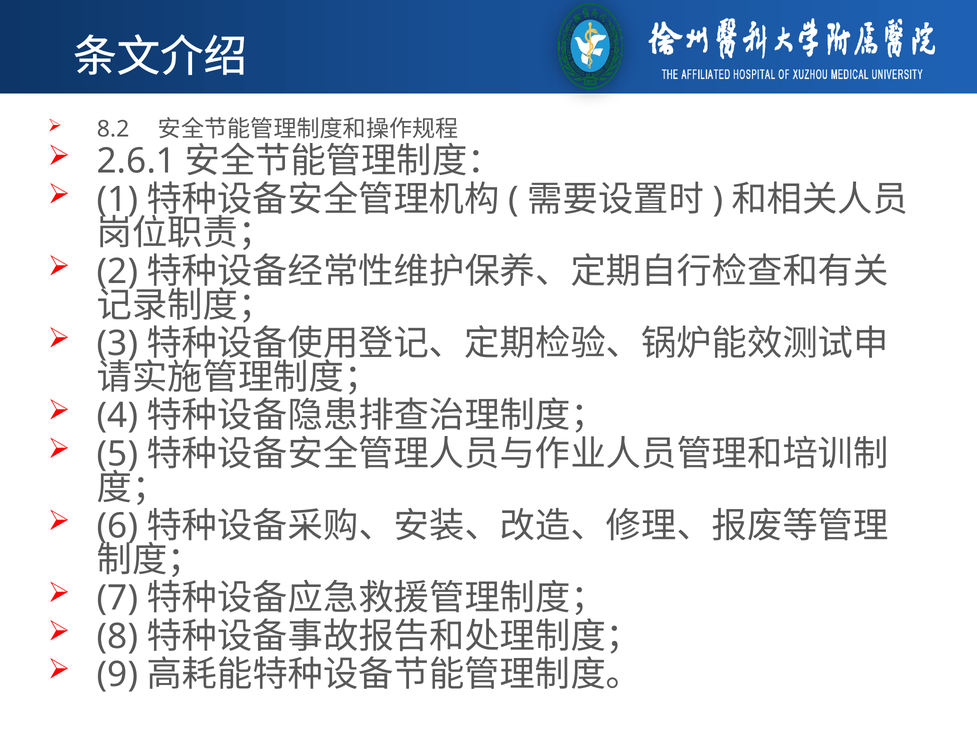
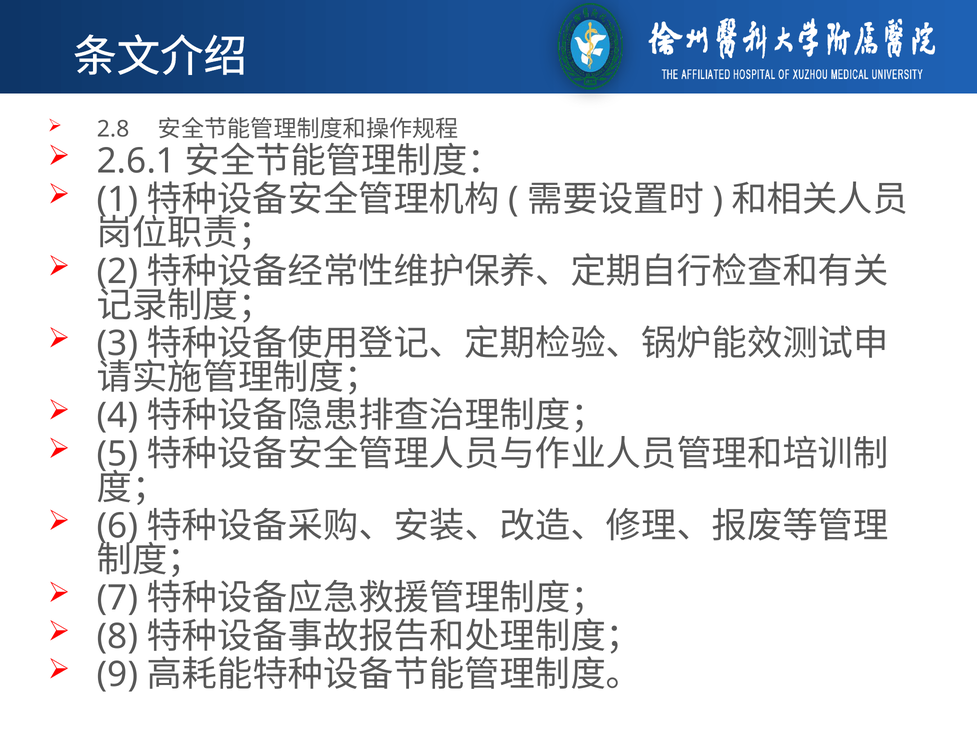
8.2: 8.2 -> 2.8 (113, 130)
